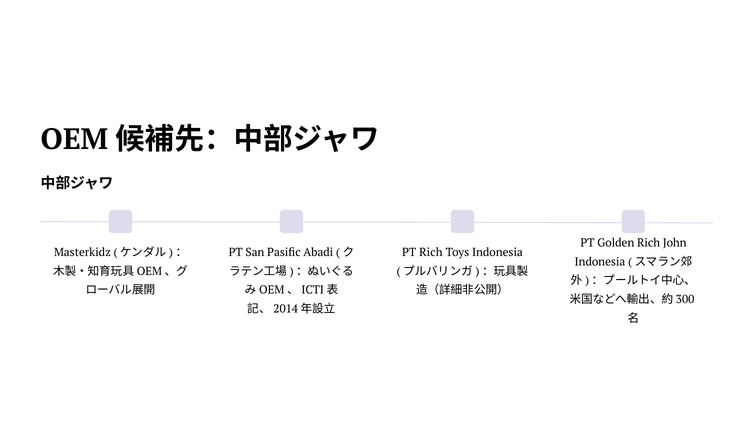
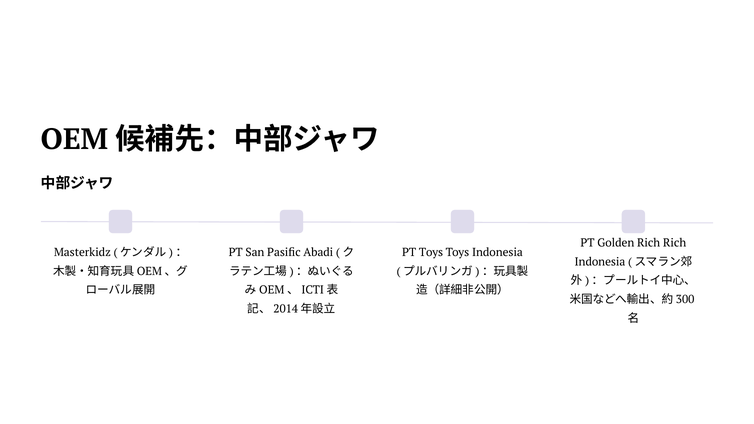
Rich John: John -> Rich (675, 243)
PT Rich: Rich -> Toys (431, 252)
